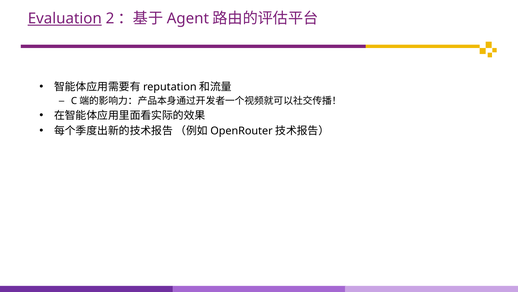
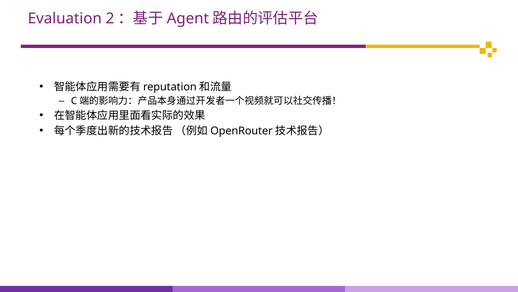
Evaluation underline: present -> none (65, 19)
